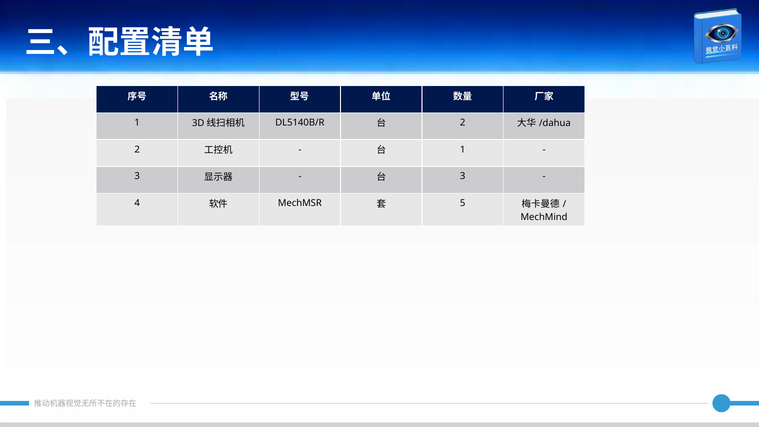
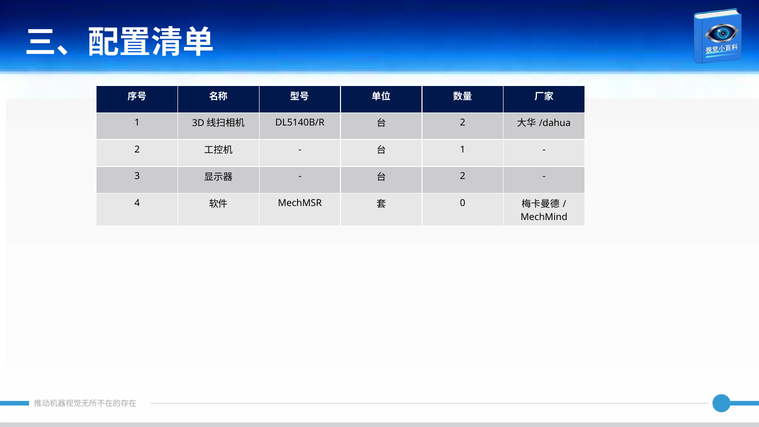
3: 3 -> 2 (463, 176)
5: 5 -> 0 (463, 203)
